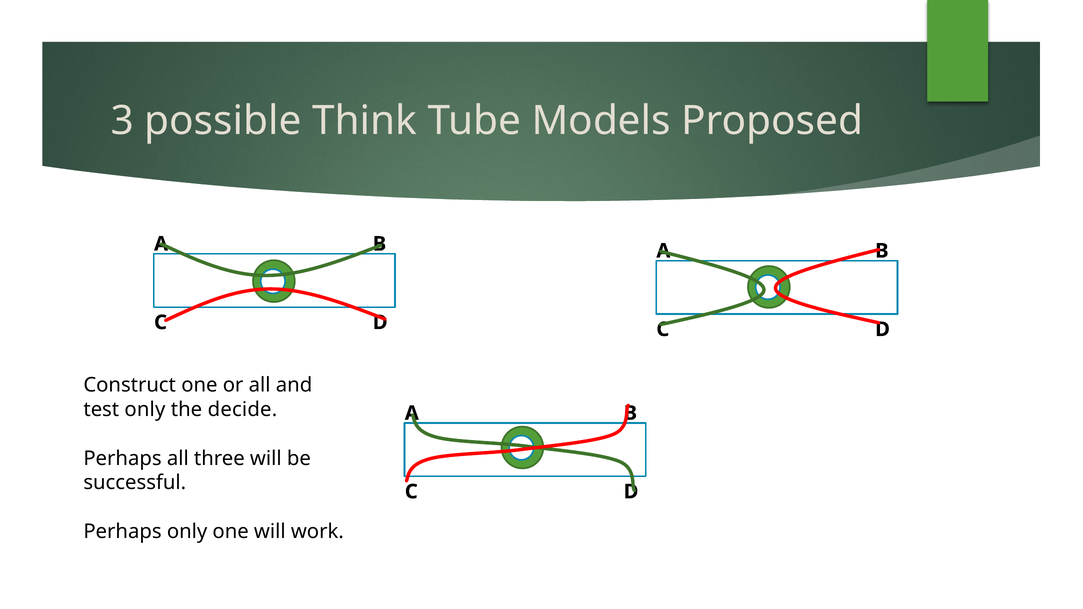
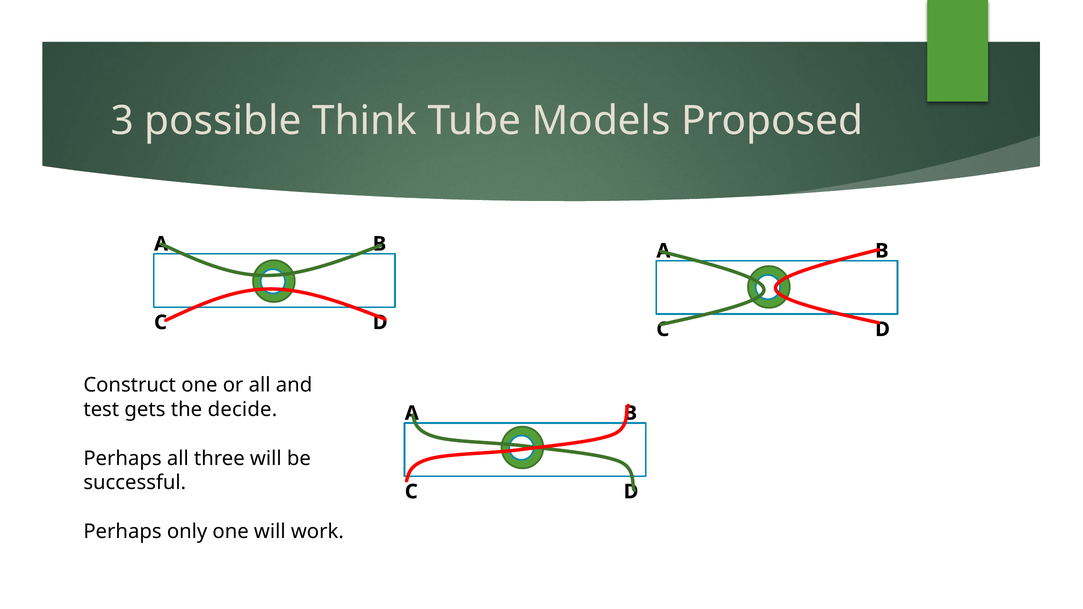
test only: only -> gets (145, 410)
